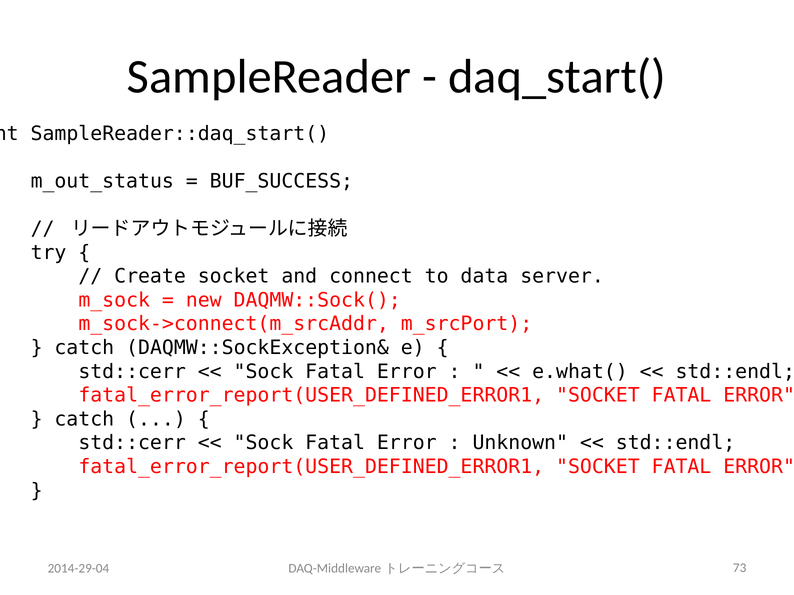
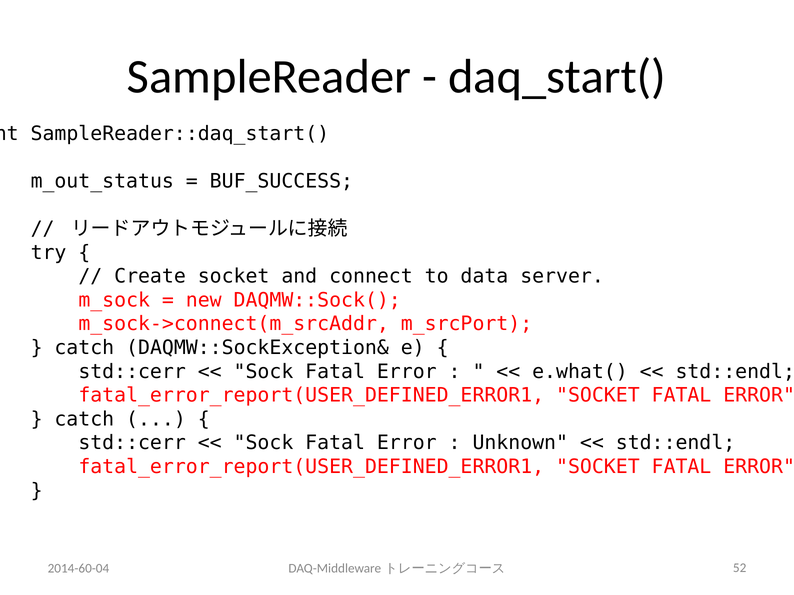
2014-29-04: 2014-29-04 -> 2014-60-04 (78, 569)
73: 73 -> 52 (740, 569)
